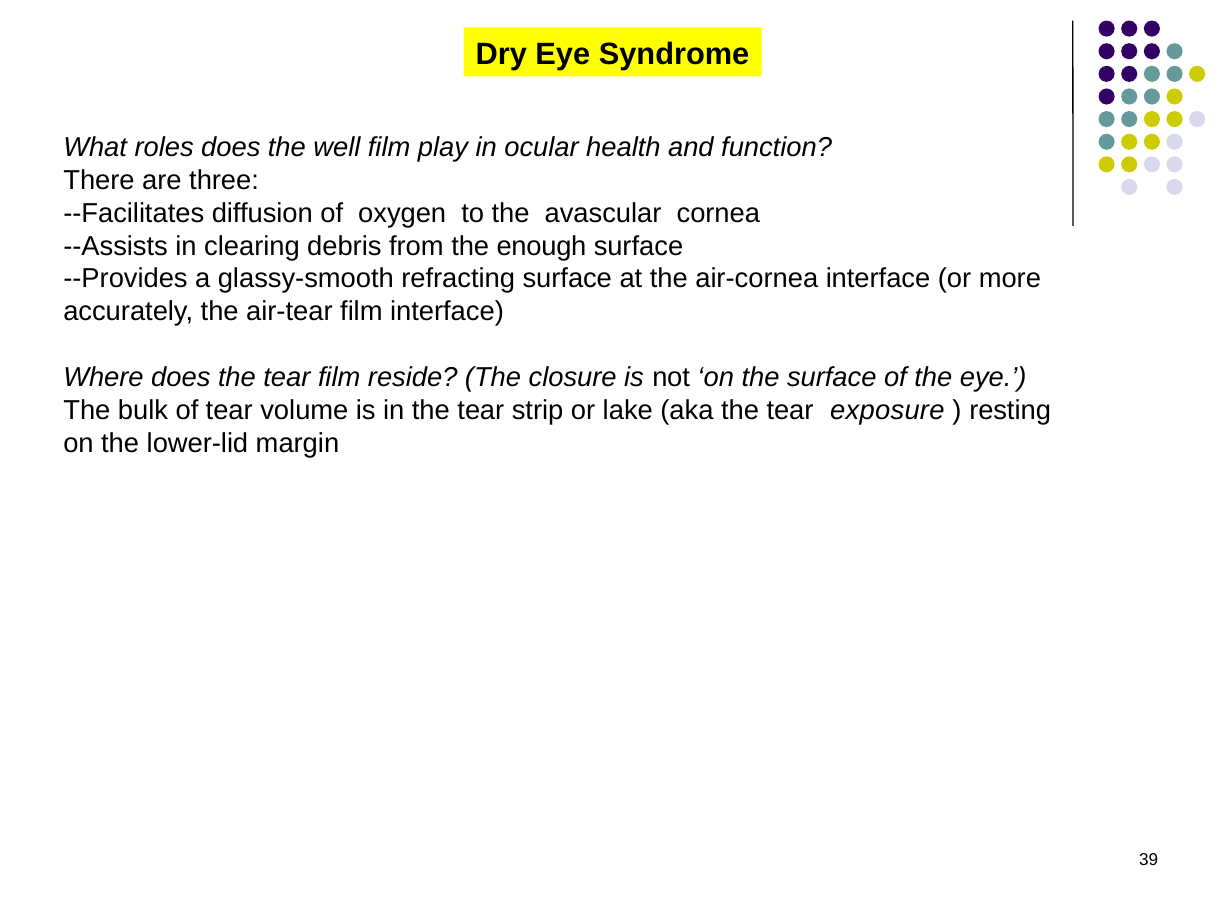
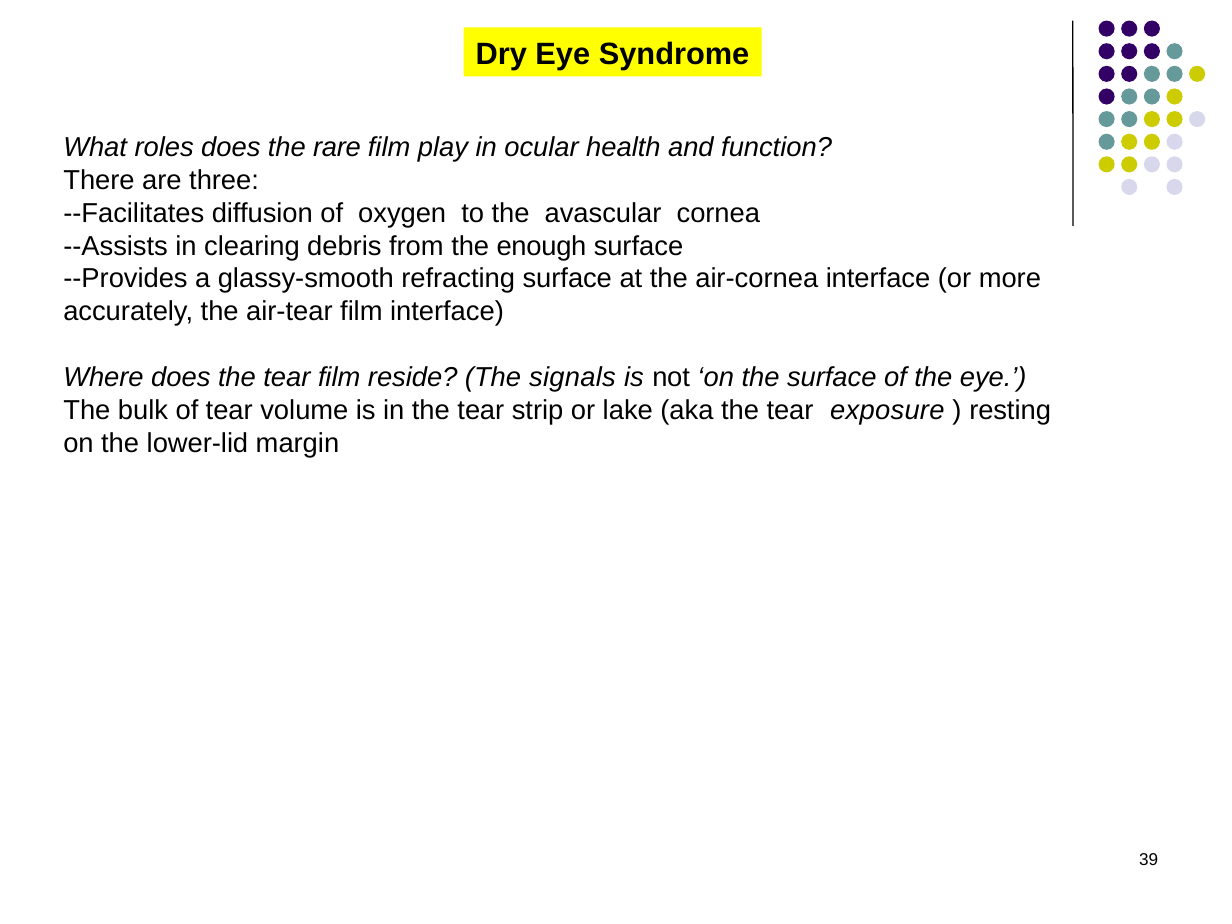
well: well -> rare (337, 148)
closure: closure -> signals (572, 377)
